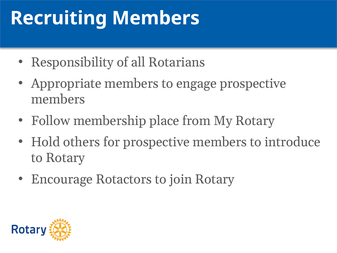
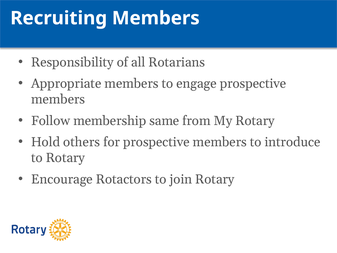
place: place -> same (164, 121)
